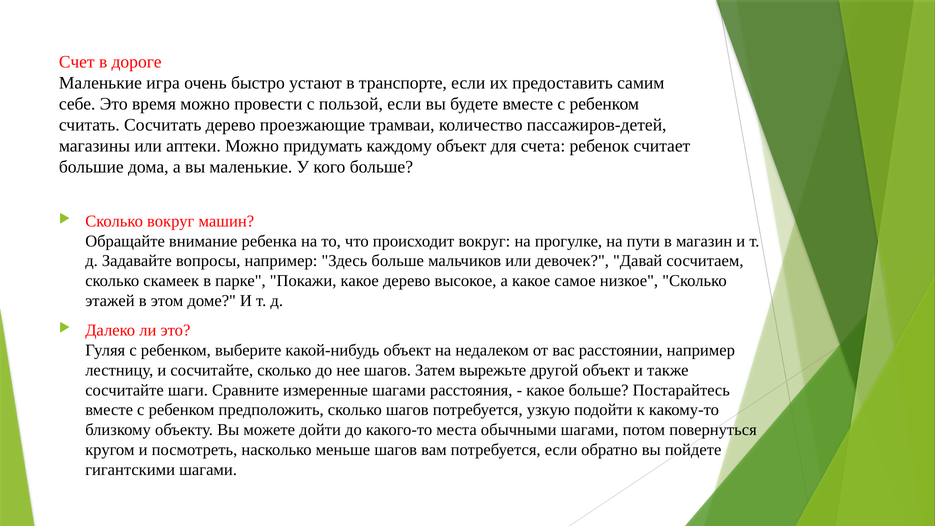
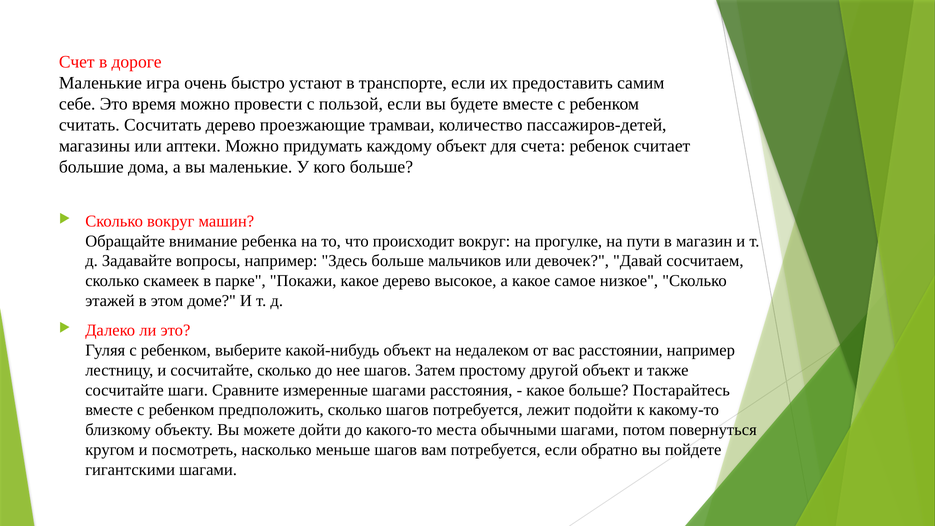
вырежьте: вырежьте -> простому (493, 370)
узкую: узкую -> лежит (548, 410)
